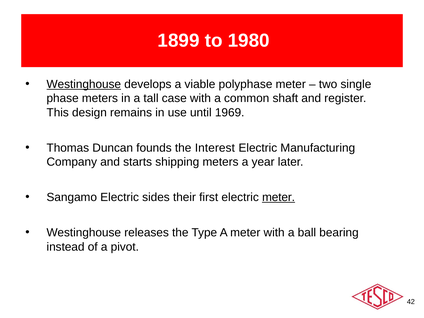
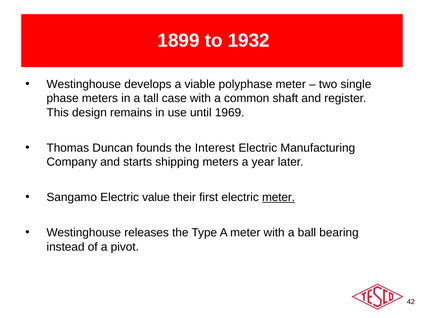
1980: 1980 -> 1932 (249, 41)
Westinghouse underline: present -> none (84, 84)
sides: sides -> value (156, 197)
